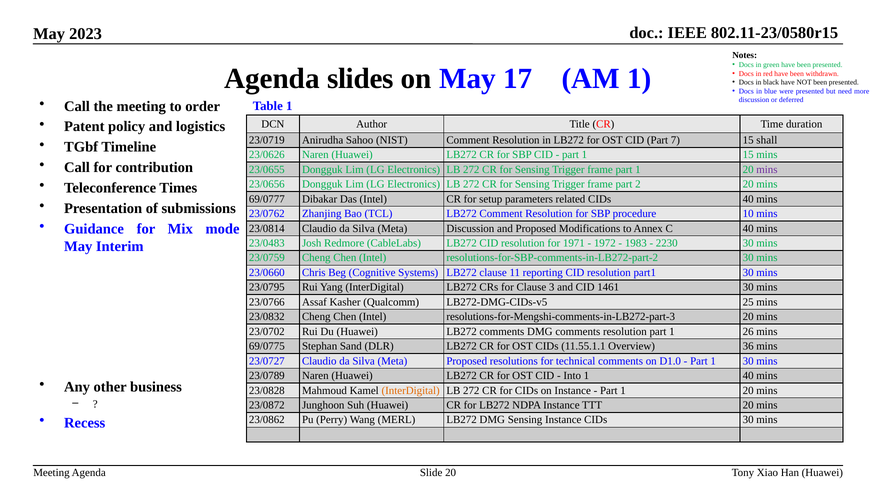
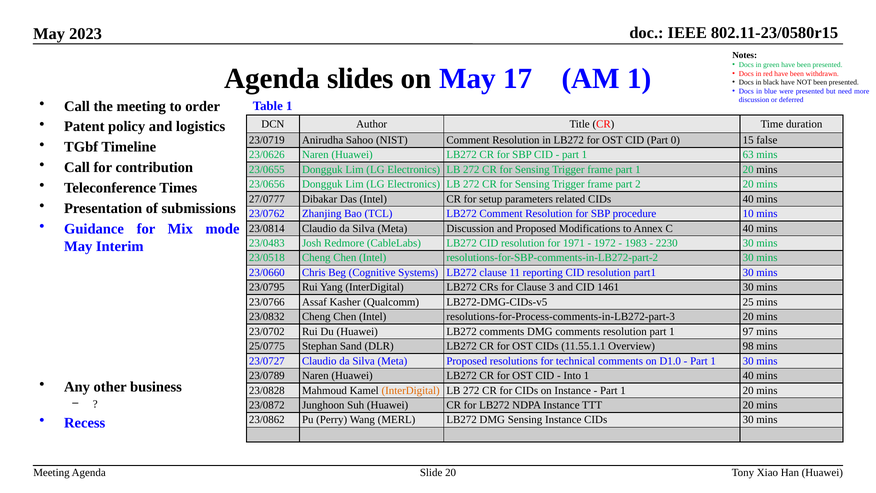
7: 7 -> 0 (675, 140)
shall: shall -> false (767, 140)
1 15: 15 -> 63 (748, 155)
mins colour: purple -> black (767, 169)
69/0777: 69/0777 -> 27/0777 (267, 199)
23/0759: 23/0759 -> 23/0518 (267, 258)
resolutions-for-Mengshi-comments-in-LB272-part-3: resolutions-for-Mengshi-comments-in-LB272-part-3 -> resolutions-for-Process-comments-in-LB272-part-3 (561, 317)
26: 26 -> 97 (748, 331)
69/0775: 69/0775 -> 25/0775 (267, 346)
36: 36 -> 98 (748, 346)
